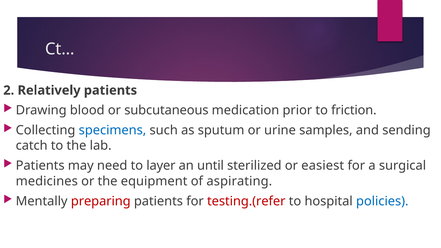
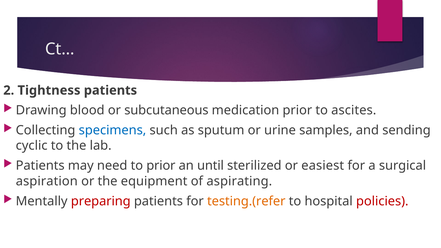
Relatively: Relatively -> Tightness (49, 90)
friction: friction -> ascites (354, 110)
catch: catch -> cyclic (32, 146)
to layer: layer -> prior (161, 166)
medicines: medicines -> aspiration (47, 181)
testing.(refer colour: red -> orange (246, 201)
policies colour: blue -> red (382, 201)
